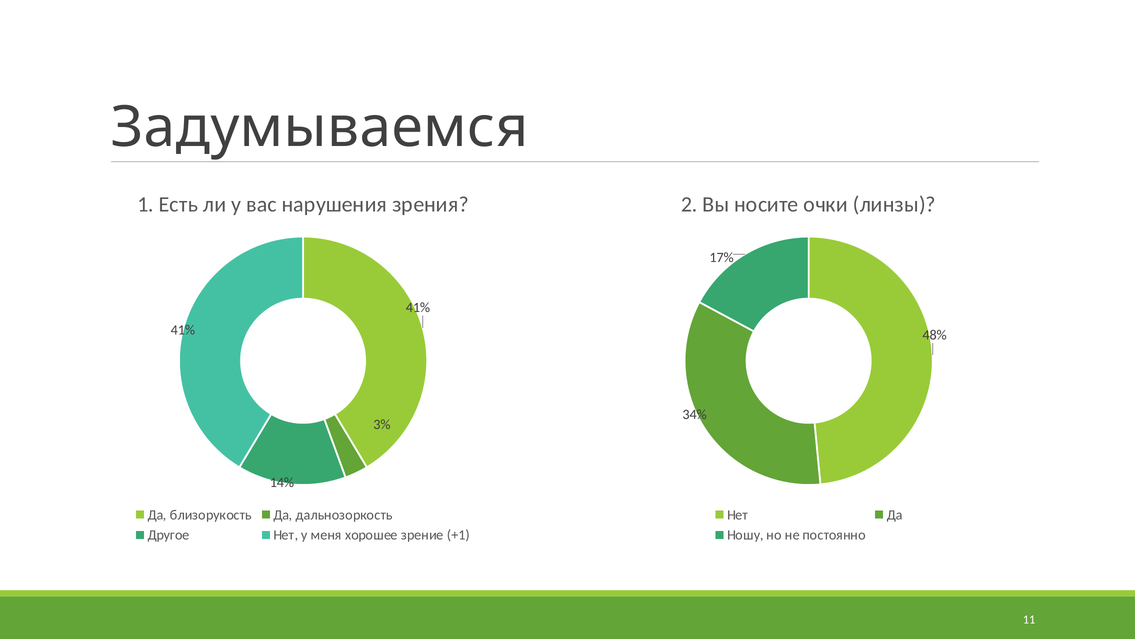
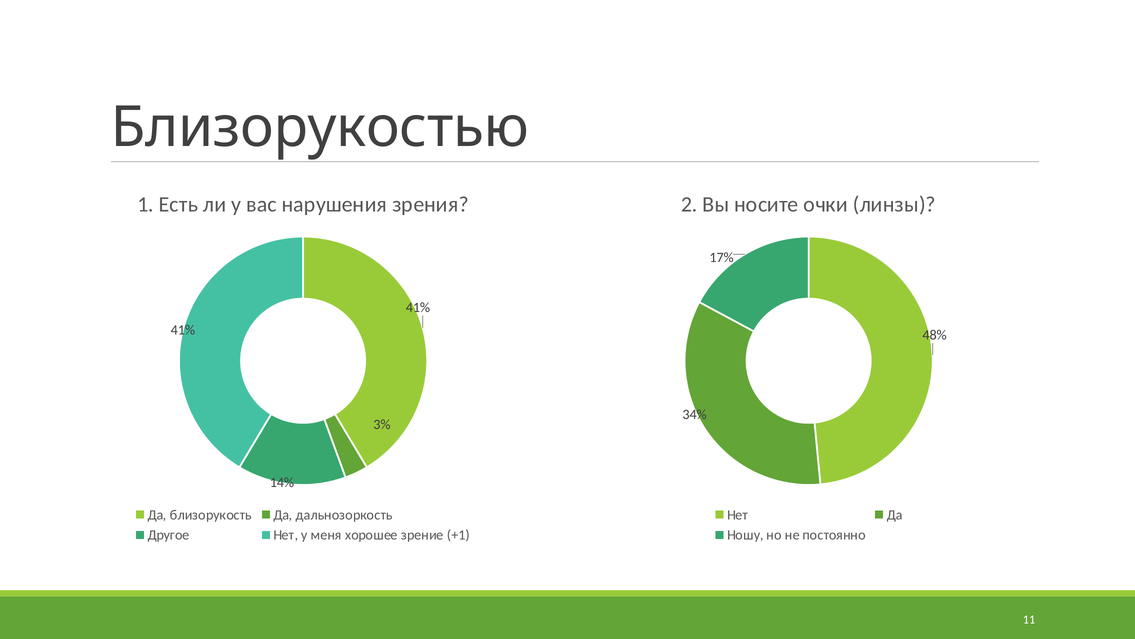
Задумываемся: Задумываемся -> Близорукостью (320, 127)
